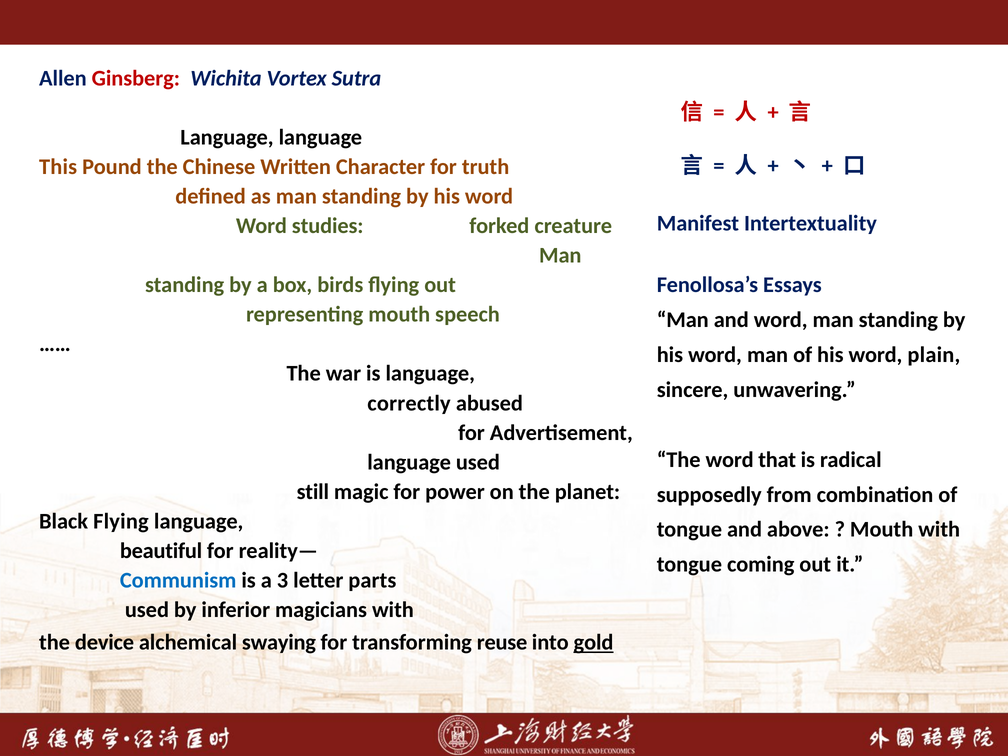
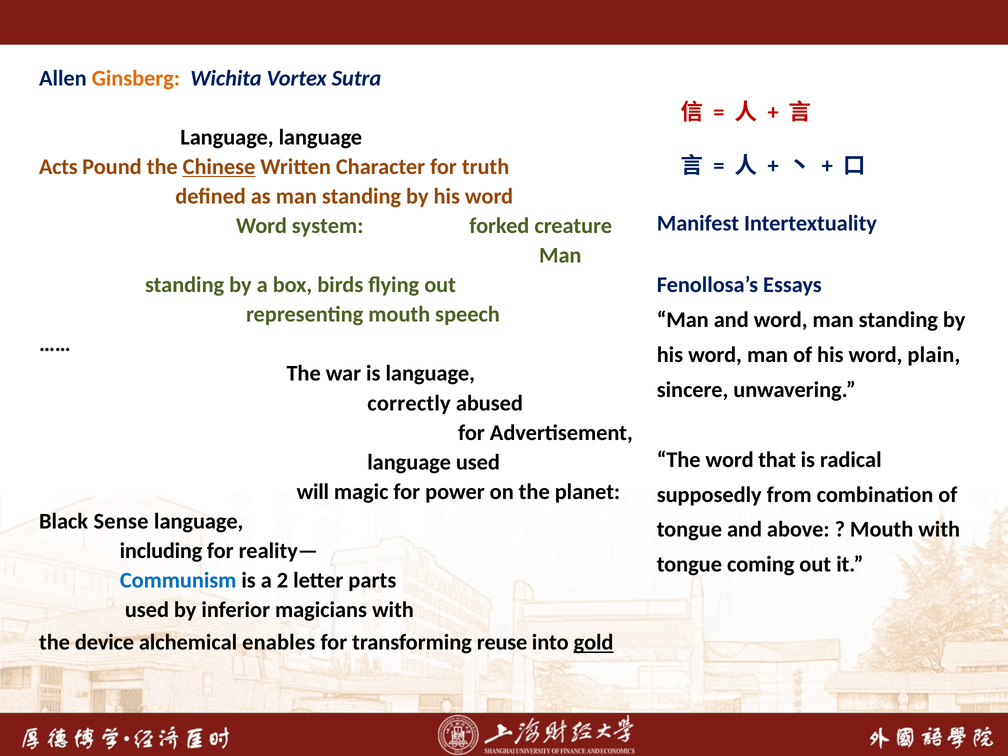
Ginsberg colour: red -> orange (136, 78)
This: This -> Acts (58, 167)
Chinese underline: none -> present (219, 167)
studies: studies -> system (328, 226)
still: still -> will (313, 492)
Black Flying: Flying -> Sense (121, 521)
beautiful: beautiful -> including (161, 551)
3: 3 -> 2 (283, 580)
swaying: swaying -> enables (279, 642)
